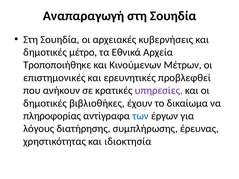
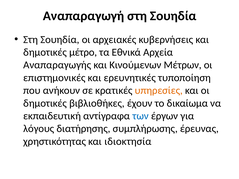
Τροποποιήθηκε: Τροποποιήθηκε -> Αναπαραγωγής (57, 65)
προβλεφθεί: προβλεφθεί -> τυποποίηση (185, 78)
υπηρεσίες colour: purple -> orange (159, 91)
πληροφορίας: πληροφορίας -> εκπαιδευτική (52, 116)
